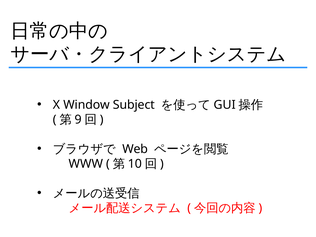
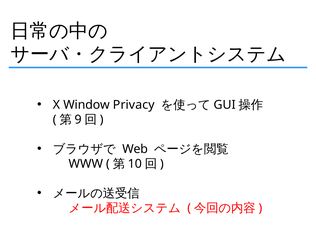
Subject: Subject -> Privacy (134, 105)
